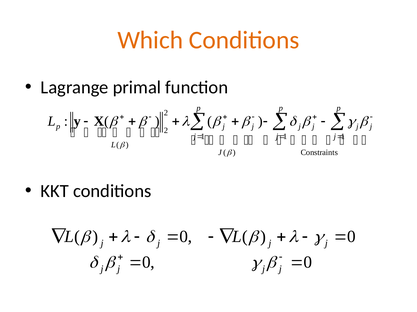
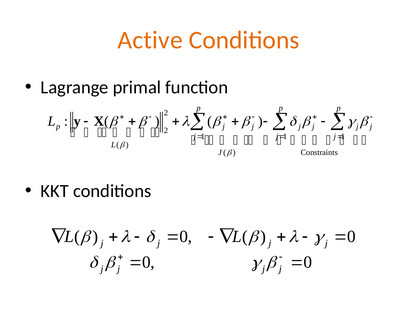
Which: Which -> Active (150, 40)
